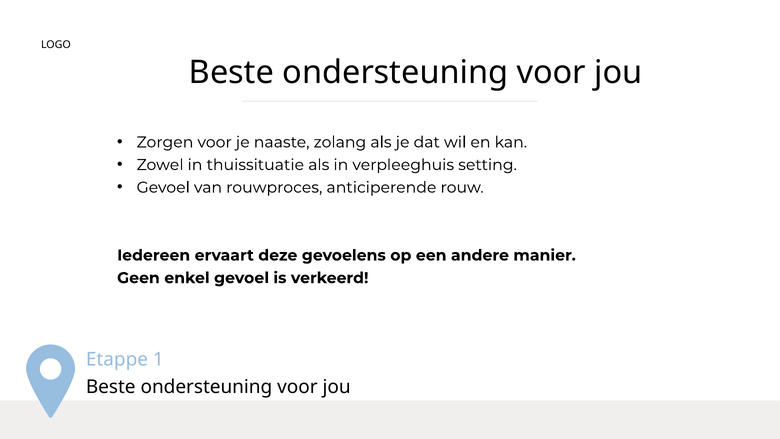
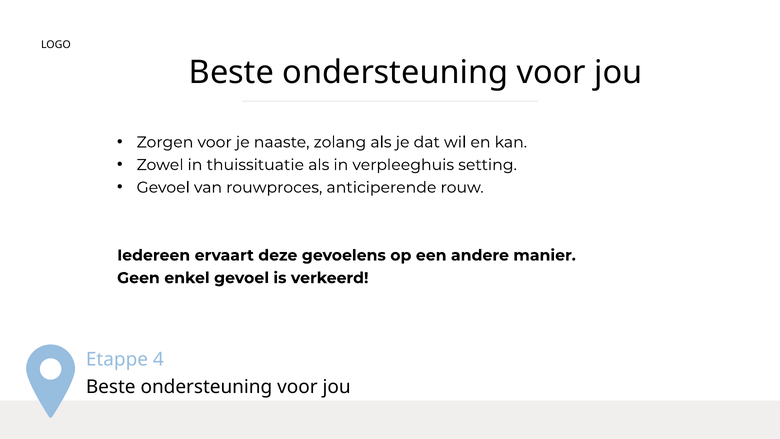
1: 1 -> 4 (158, 359)
